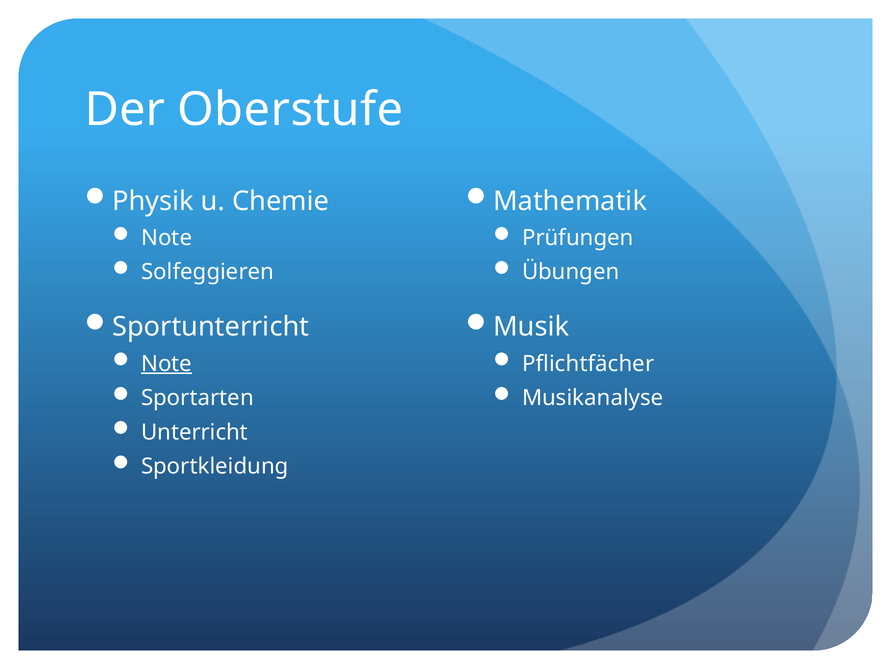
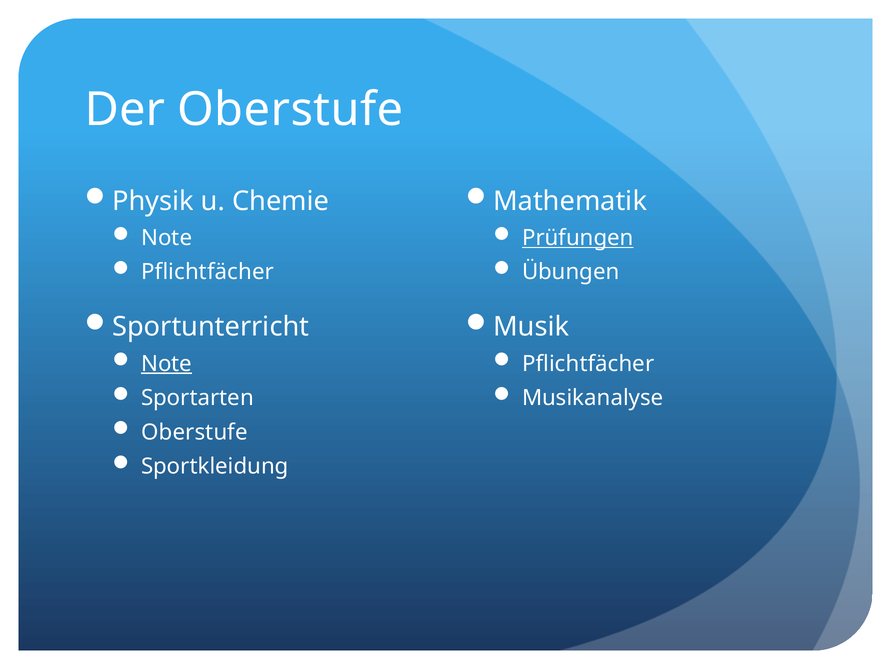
Prüfungen underline: none -> present (578, 238)
Solfeggieren: Solfeggieren -> Pflichtfächer (208, 272)
Unterricht: Unterricht -> Oberstufe (194, 432)
